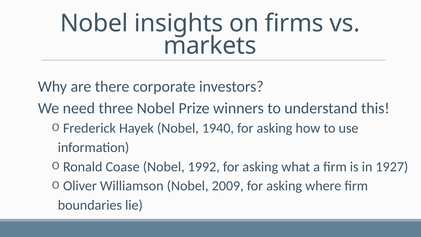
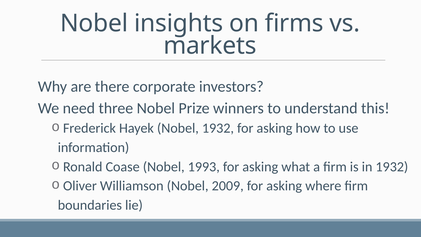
Nobel 1940: 1940 -> 1932 (218, 128)
1992: 1992 -> 1993 (204, 167)
in 1927: 1927 -> 1932 (392, 167)
